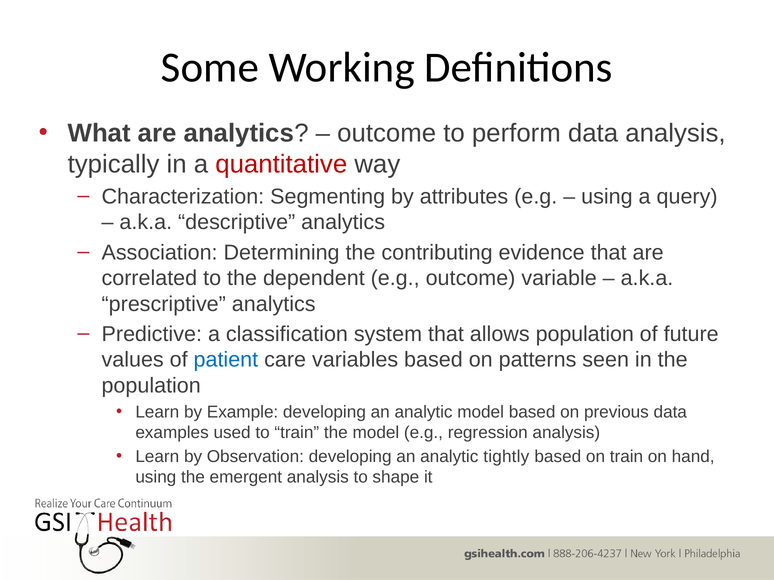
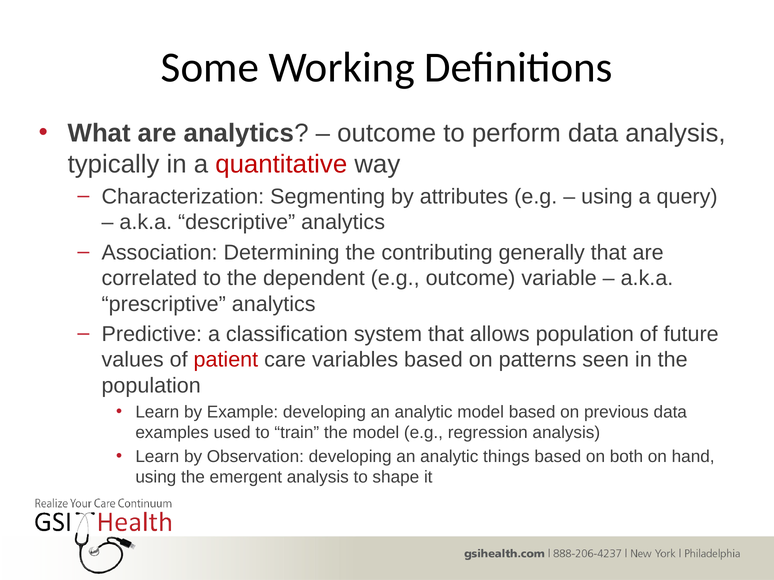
evidence: evidence -> generally (542, 253)
patient colour: blue -> red (226, 360)
tightly: tightly -> things (506, 457)
on train: train -> both (626, 457)
